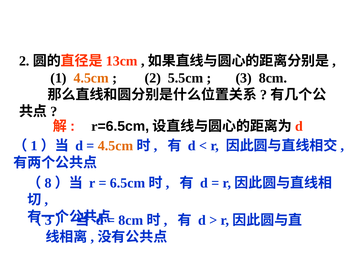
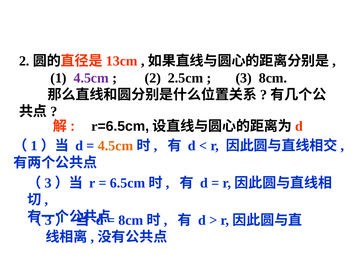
4.5cm colour: orange -> purple (91, 78)
5.5cm: 5.5cm -> 2.5cm (186, 78)
8: 8 -> 3 (48, 183)
